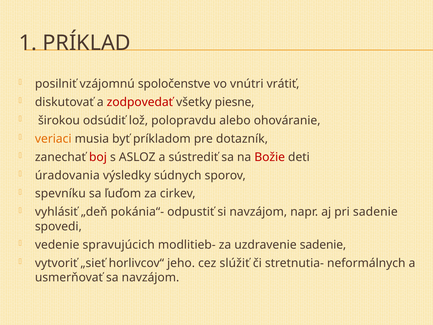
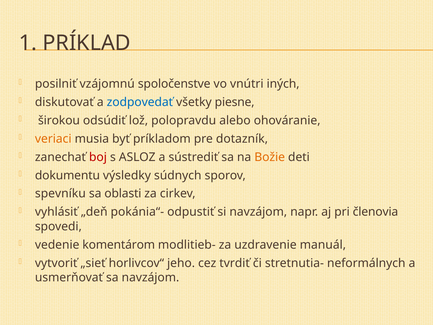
vrátiť: vrátiť -> iných (283, 84)
zodpovedať colour: red -> blue (140, 102)
Božie colour: red -> orange (270, 157)
úradovania: úradovania -> dokumentu (67, 175)
ľuďom: ľuďom -> oblasti (123, 194)
pri sadenie: sadenie -> členovia (375, 212)
spravujúcich: spravujúcich -> komentárom (119, 245)
uzdravenie sadenie: sadenie -> manuál (323, 245)
slúžiť: slúžiť -> tvrdiť (235, 263)
